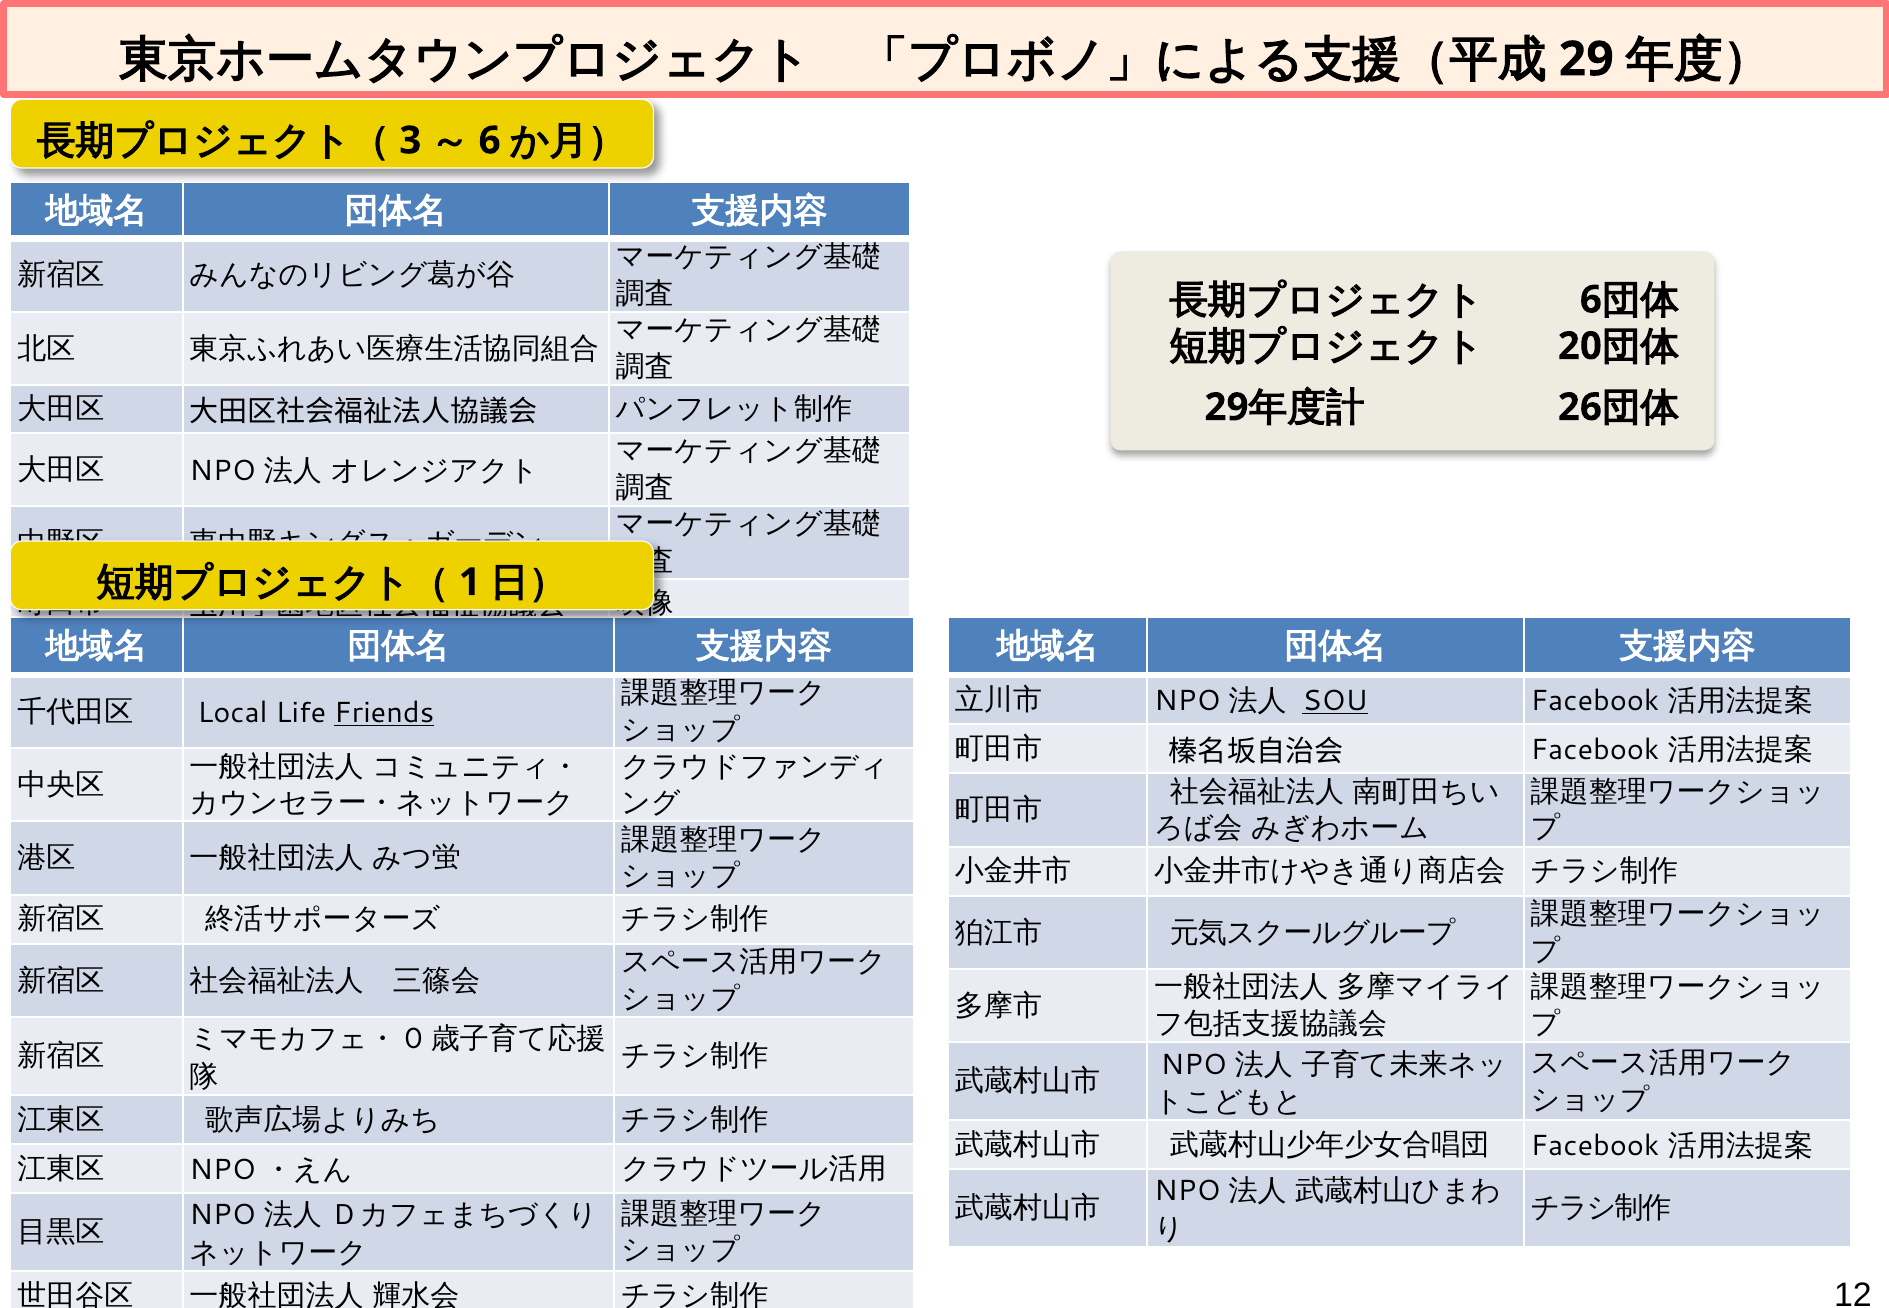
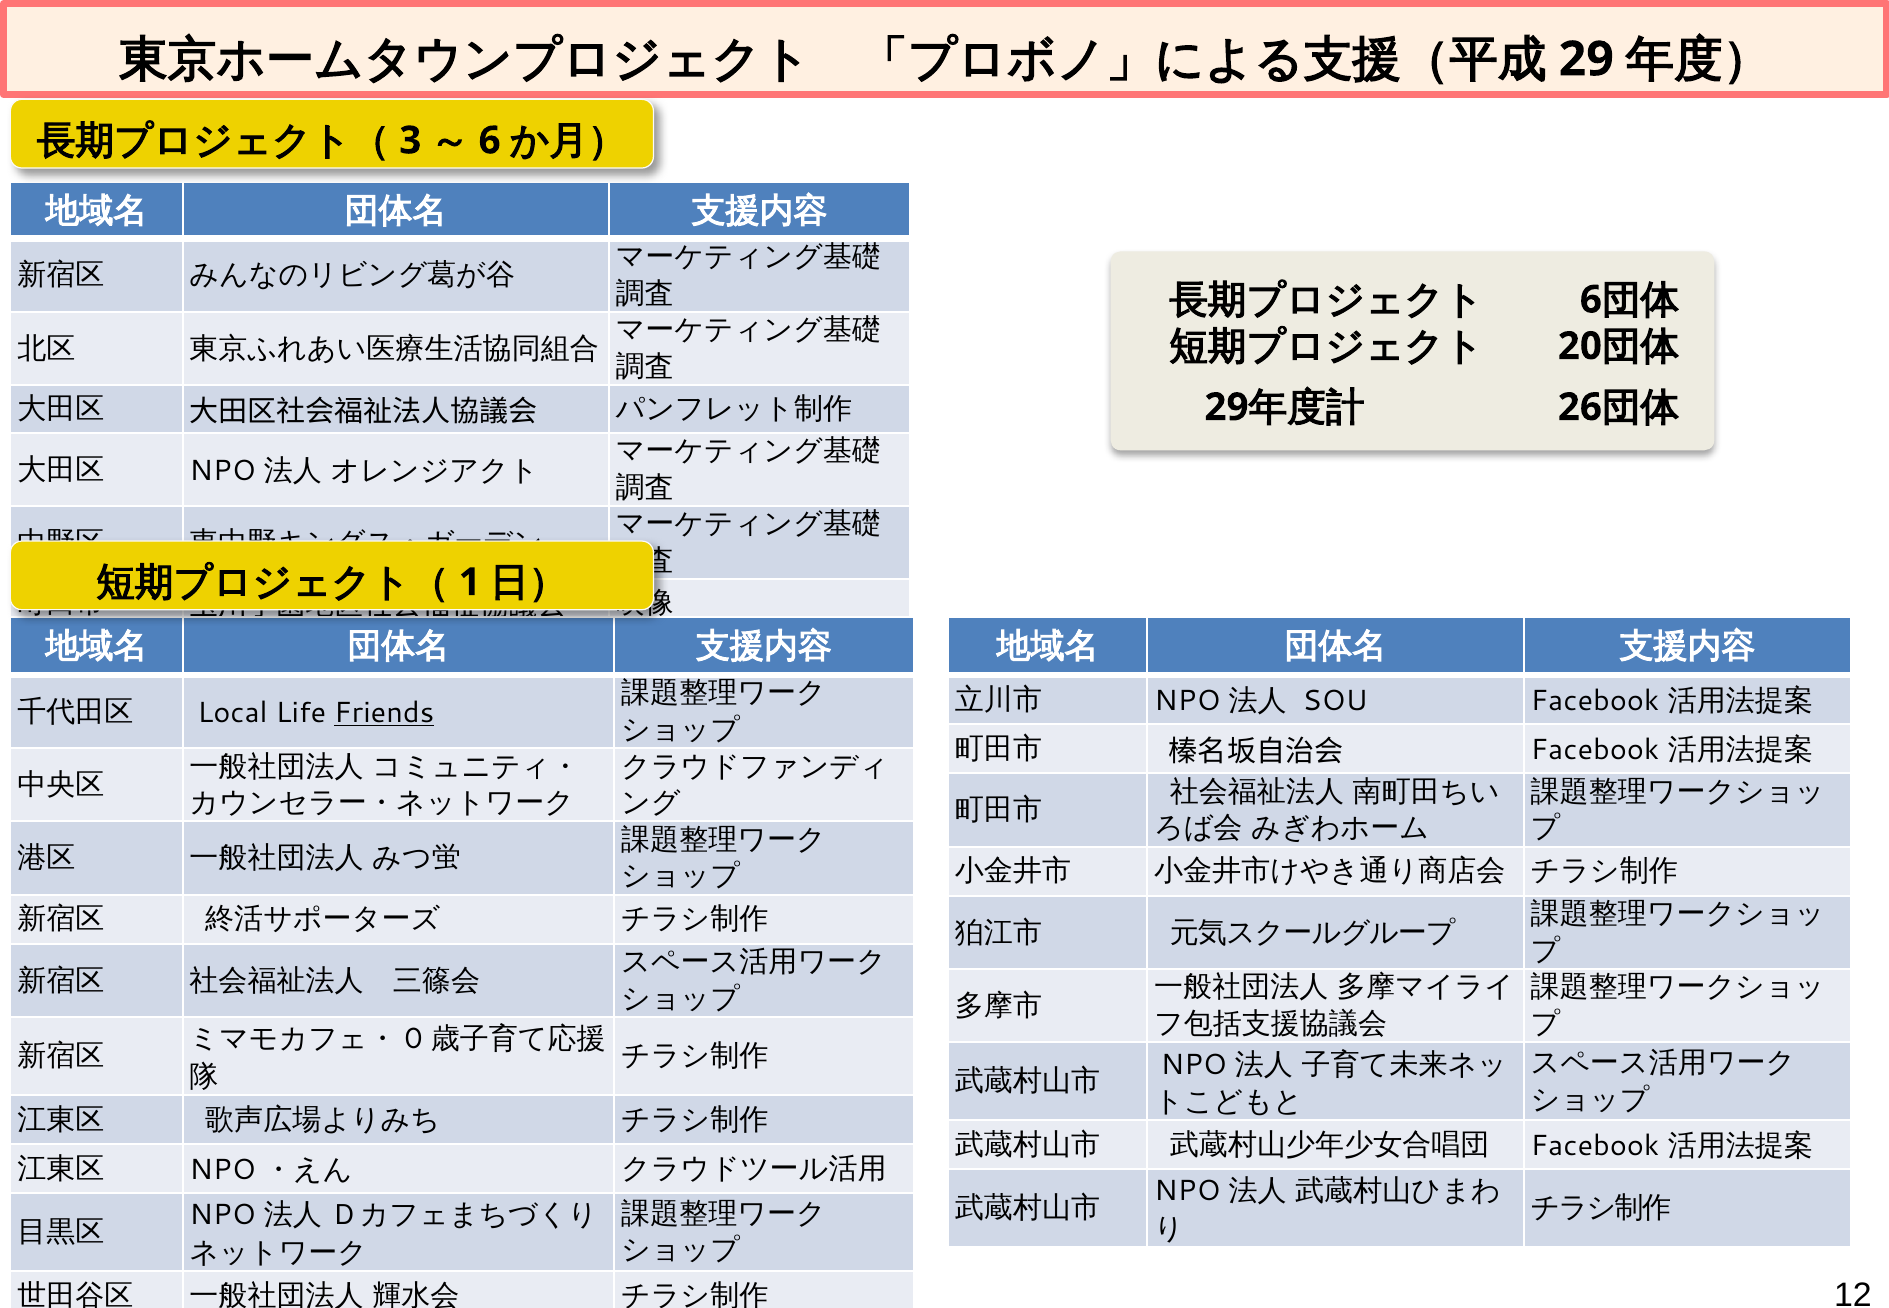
SOU underline: present -> none (1335, 701)
